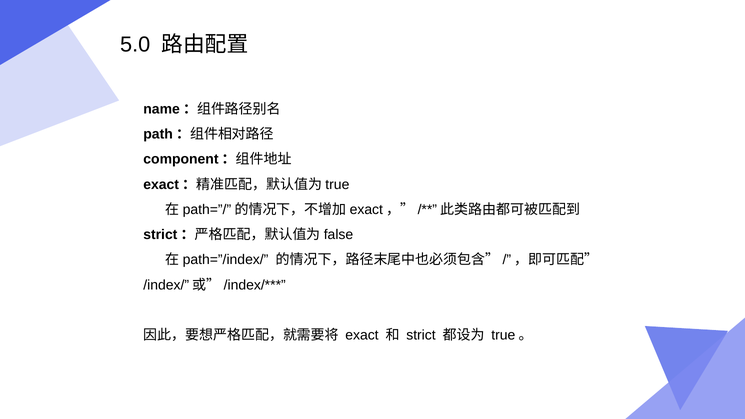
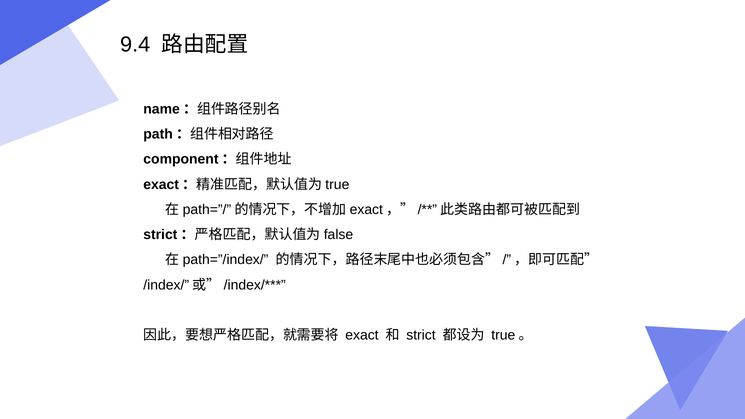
5.0: 5.0 -> 9.4 (135, 44)
